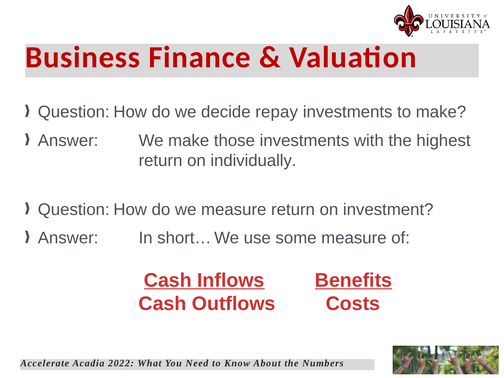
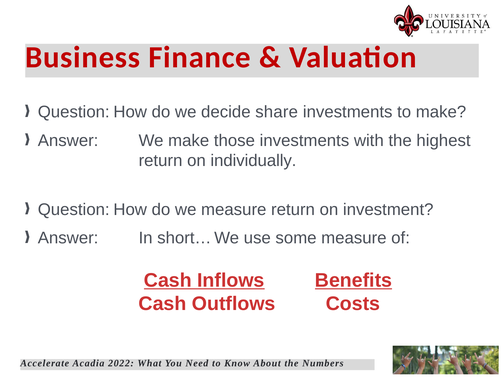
repay: repay -> share (277, 112)
